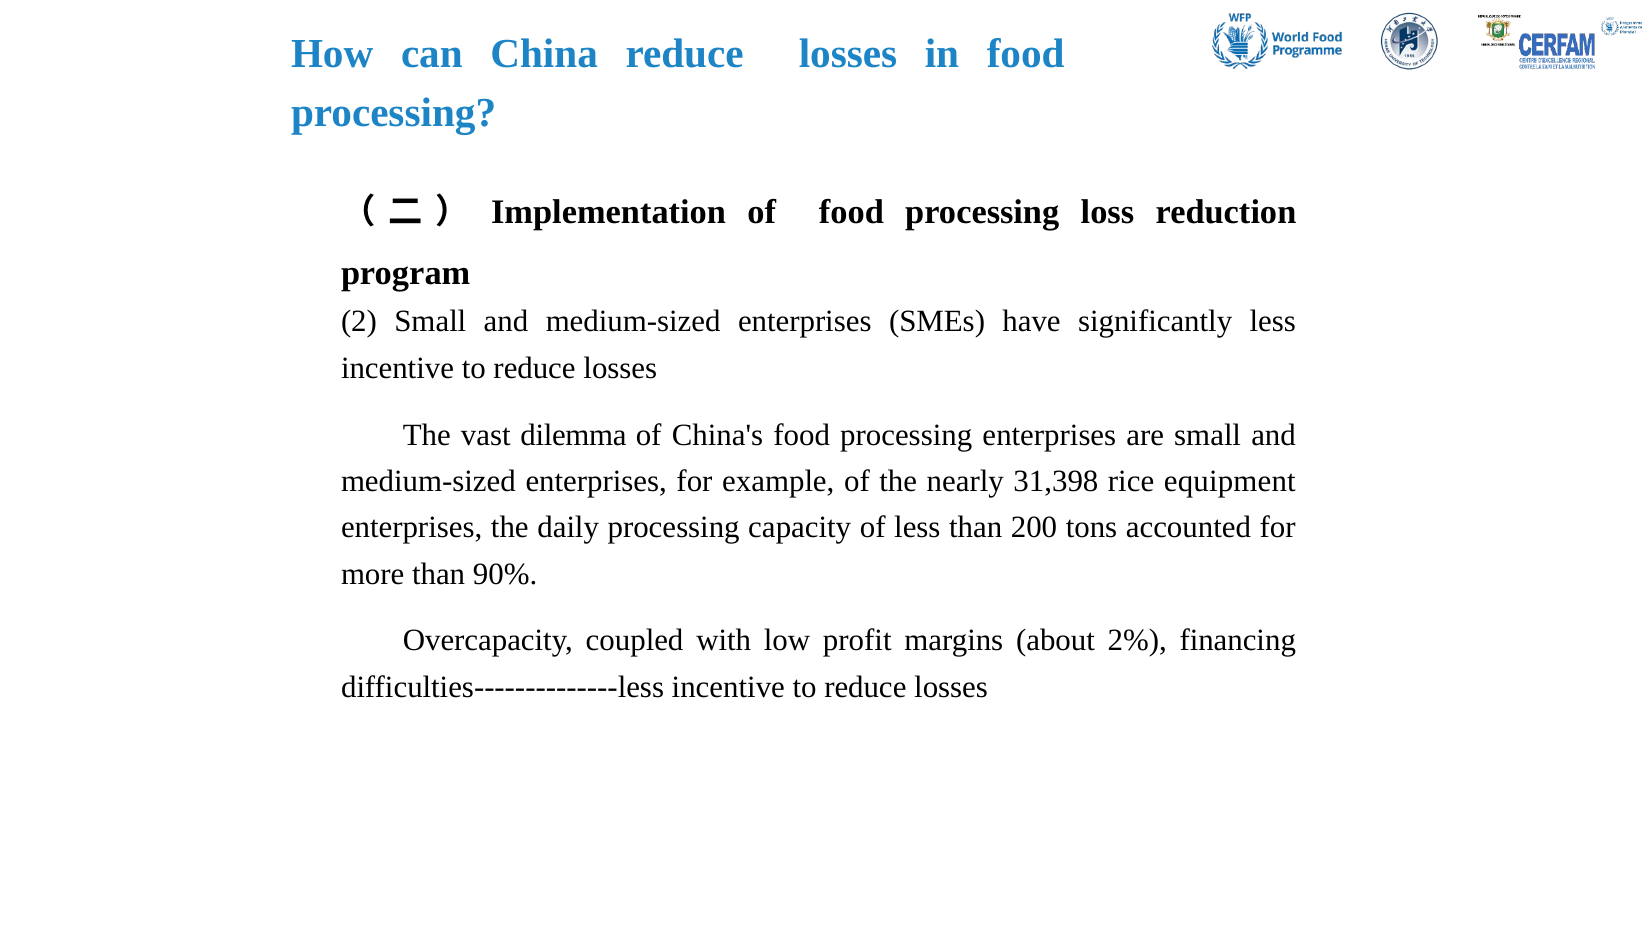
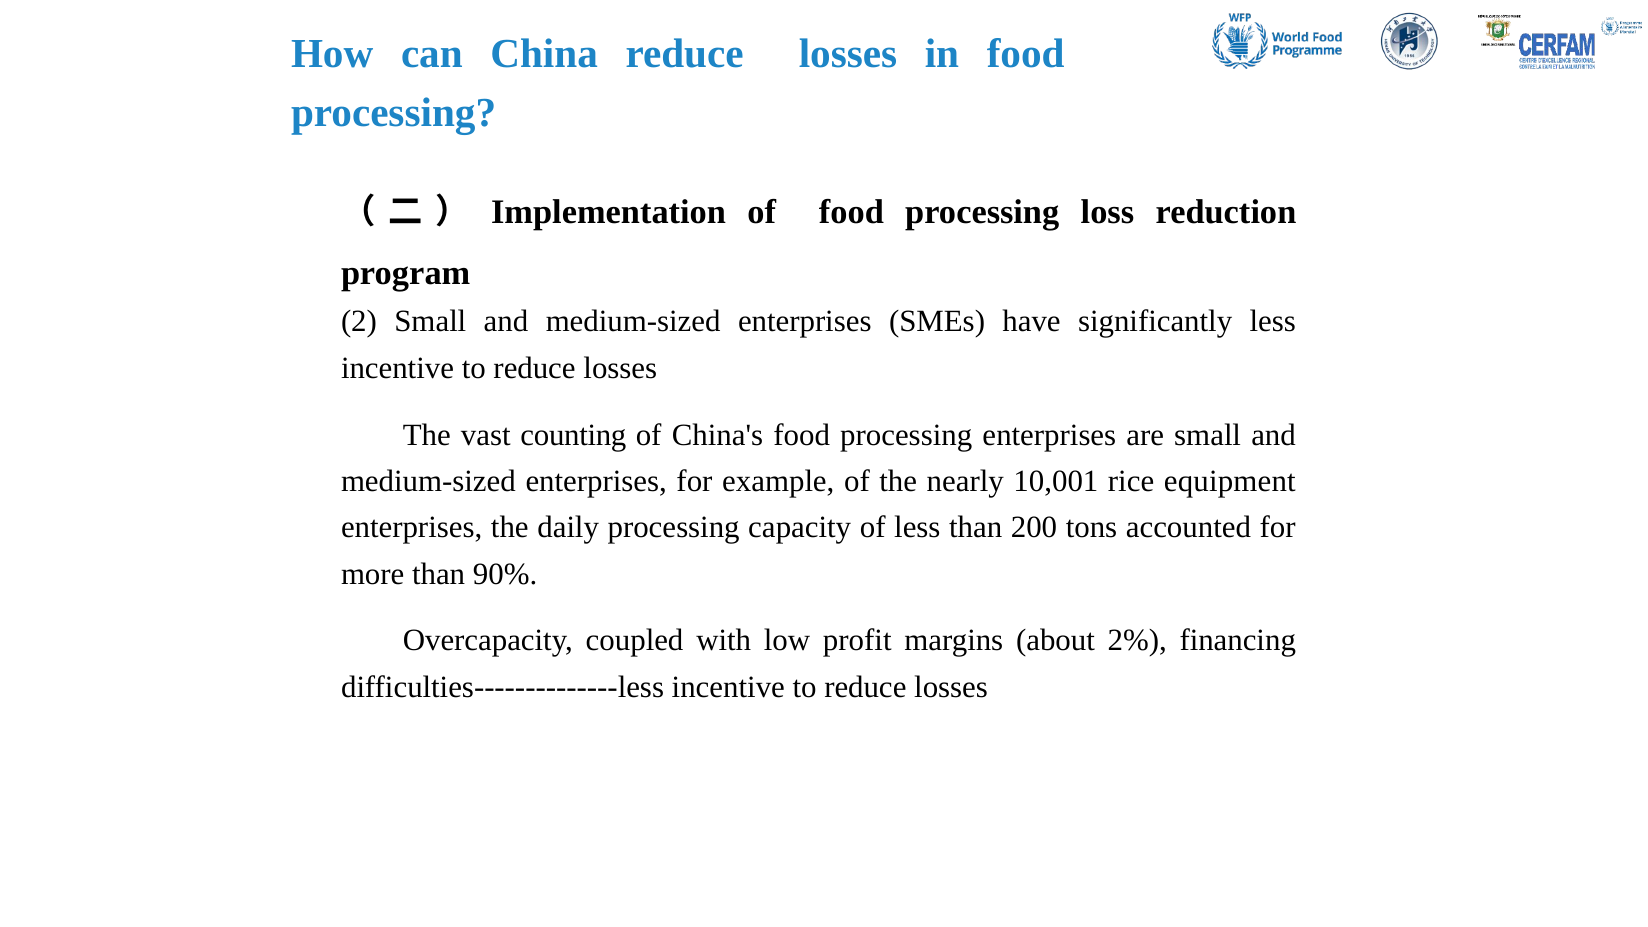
dilemma: dilemma -> counting (573, 435)
31,398: 31,398 -> 10,001 (1056, 481)
